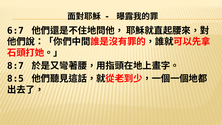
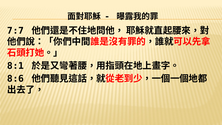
6:7: 6:7 -> 7:7 (15, 31)
8:7: 8:7 -> 8:1 (15, 66)
8:5: 8:5 -> 8:6 (15, 79)
